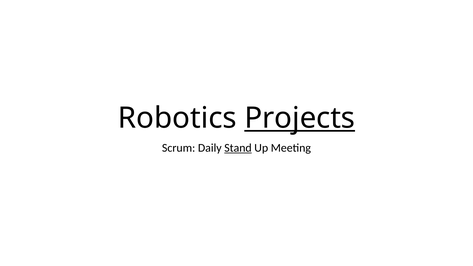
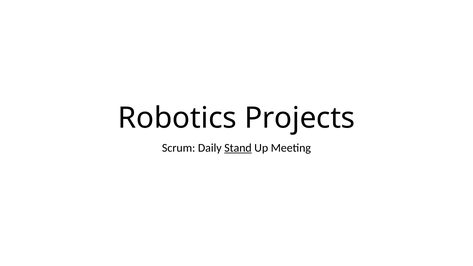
Projects underline: present -> none (300, 118)
